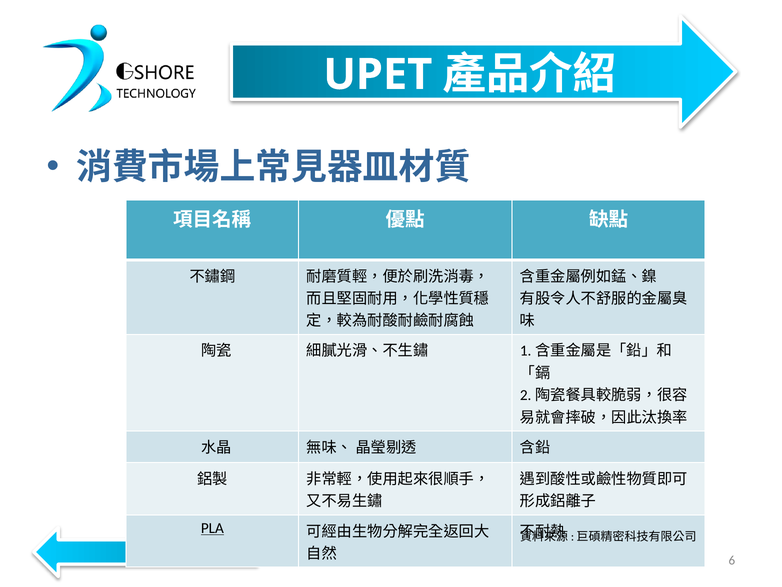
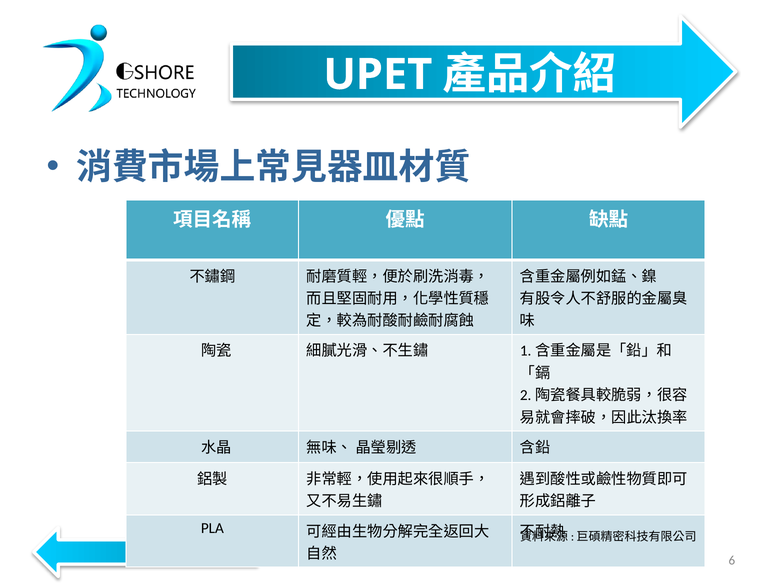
PLA underline: present -> none (212, 528)
